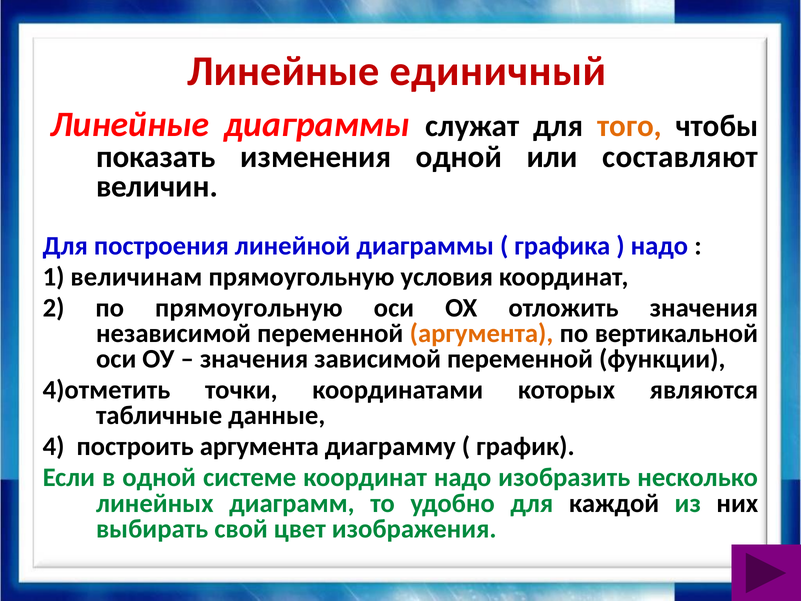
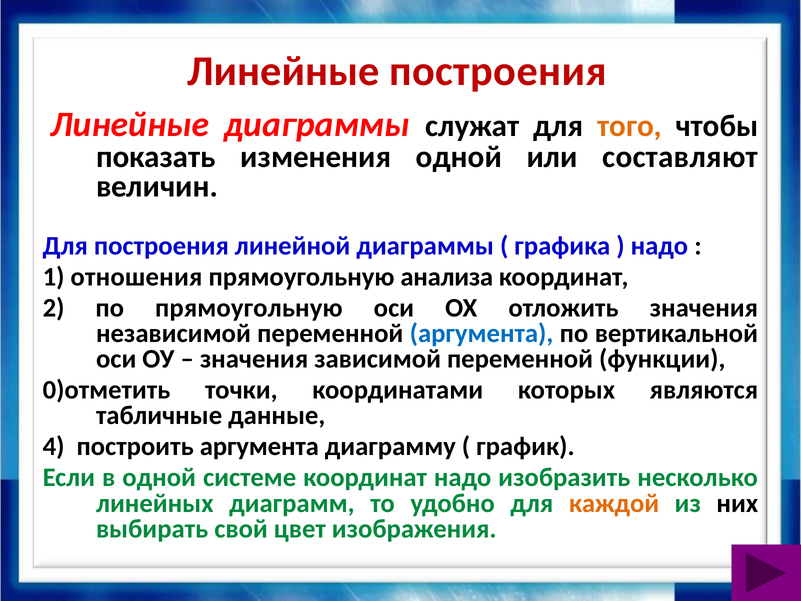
Линейные единичный: единичный -> построения (498, 71)
величинам: величинам -> отношения (136, 277)
условия: условия -> анализа (447, 277)
аргумента colour: orange -> blue (481, 333)
4)отметить: 4)отметить -> 0)отметить (106, 390)
каждой colour: black -> orange (614, 503)
